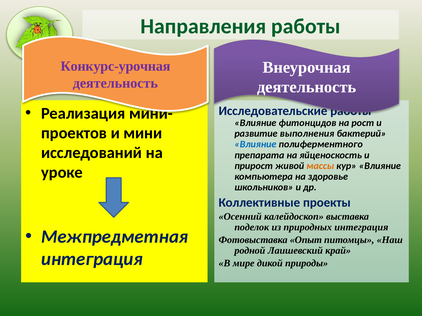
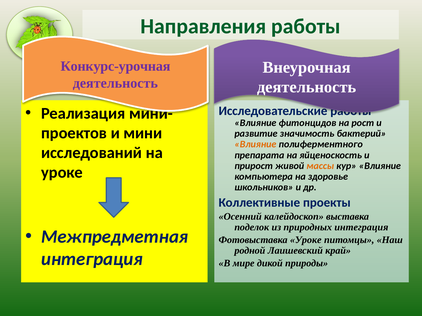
выполнения: выполнения -> значимость (307, 134)
Влияние colour: blue -> orange (255, 145)
Фотовыставка Опыт: Опыт -> Уроке (306, 240)
